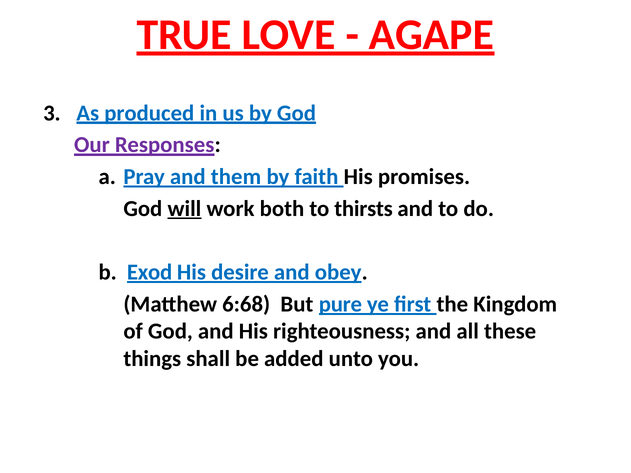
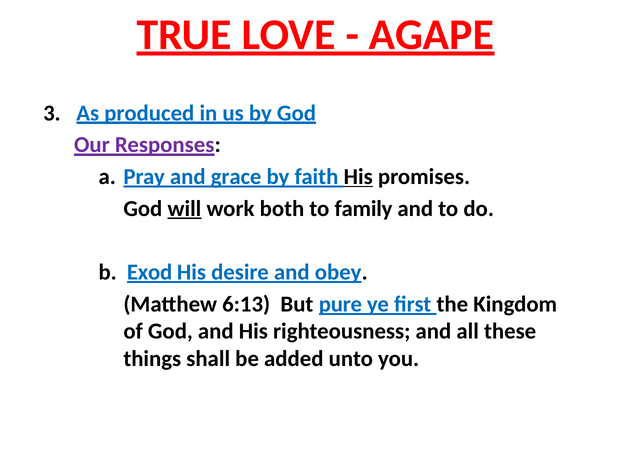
them: them -> grace (236, 177)
His underline: none -> present (358, 177)
thirsts: thirsts -> family (364, 209)
6:68: 6:68 -> 6:13 (246, 304)
